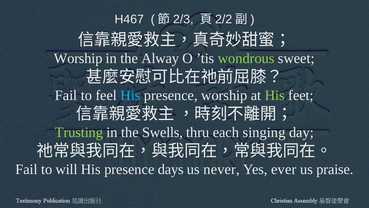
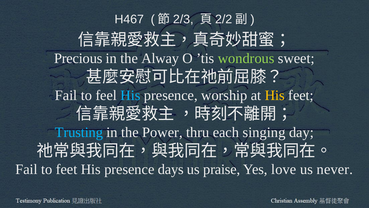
Worship: Worship -> Precious (78, 58)
His colour: light green -> yellow (275, 95)
Trusting colour: light green -> light blue (79, 132)
Swells: Swells -> Power (162, 132)
to will: will -> feet (67, 169)
never: never -> praise (222, 169)
ever: ever -> love (284, 169)
praise: praise -> never (335, 169)
